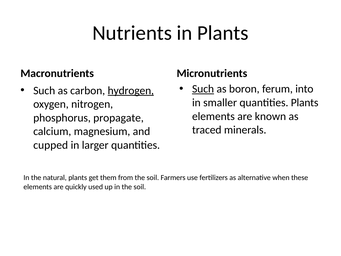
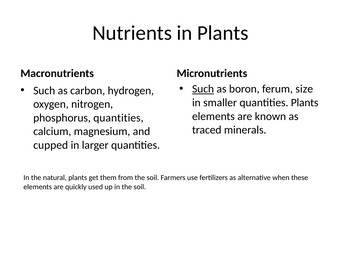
into: into -> size (304, 89)
hydrogen underline: present -> none (131, 90)
phosphorus propagate: propagate -> quantities (118, 118)
